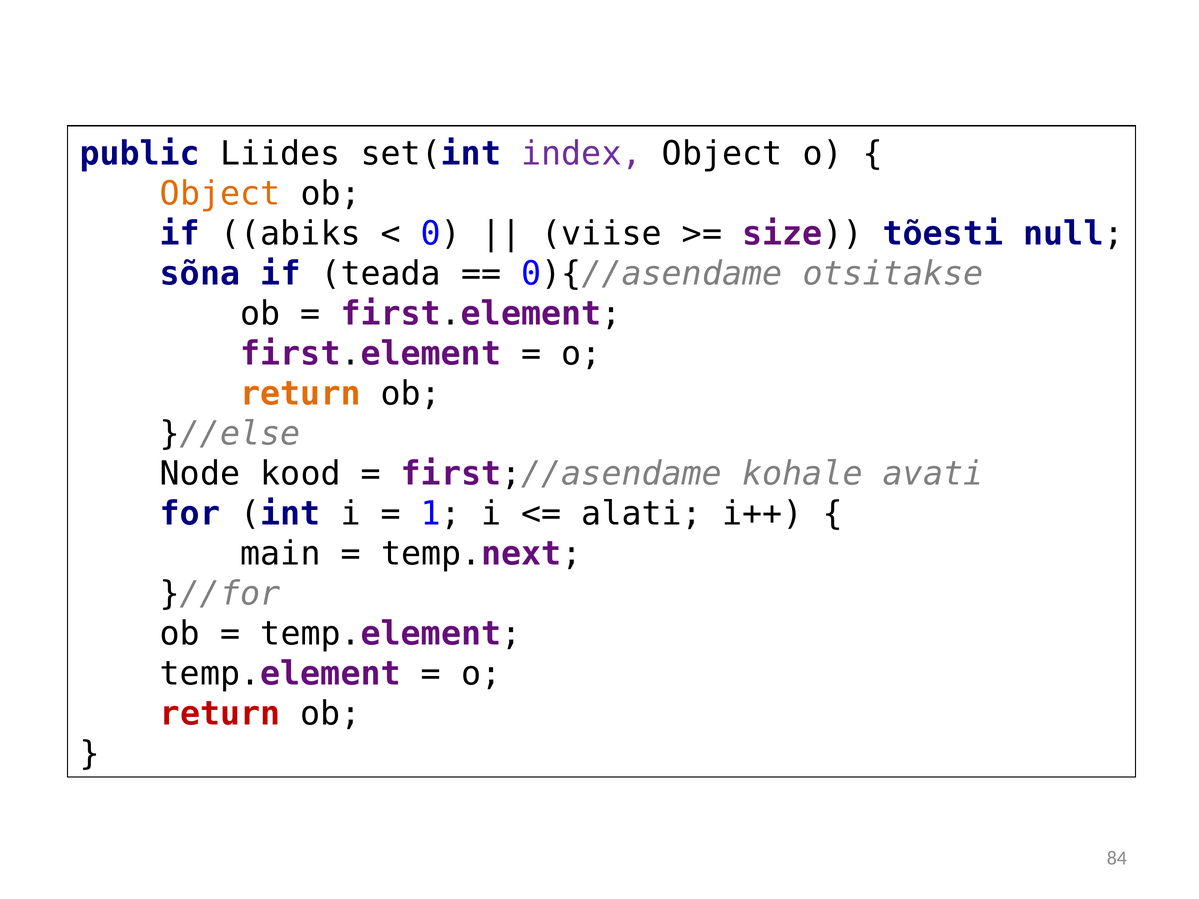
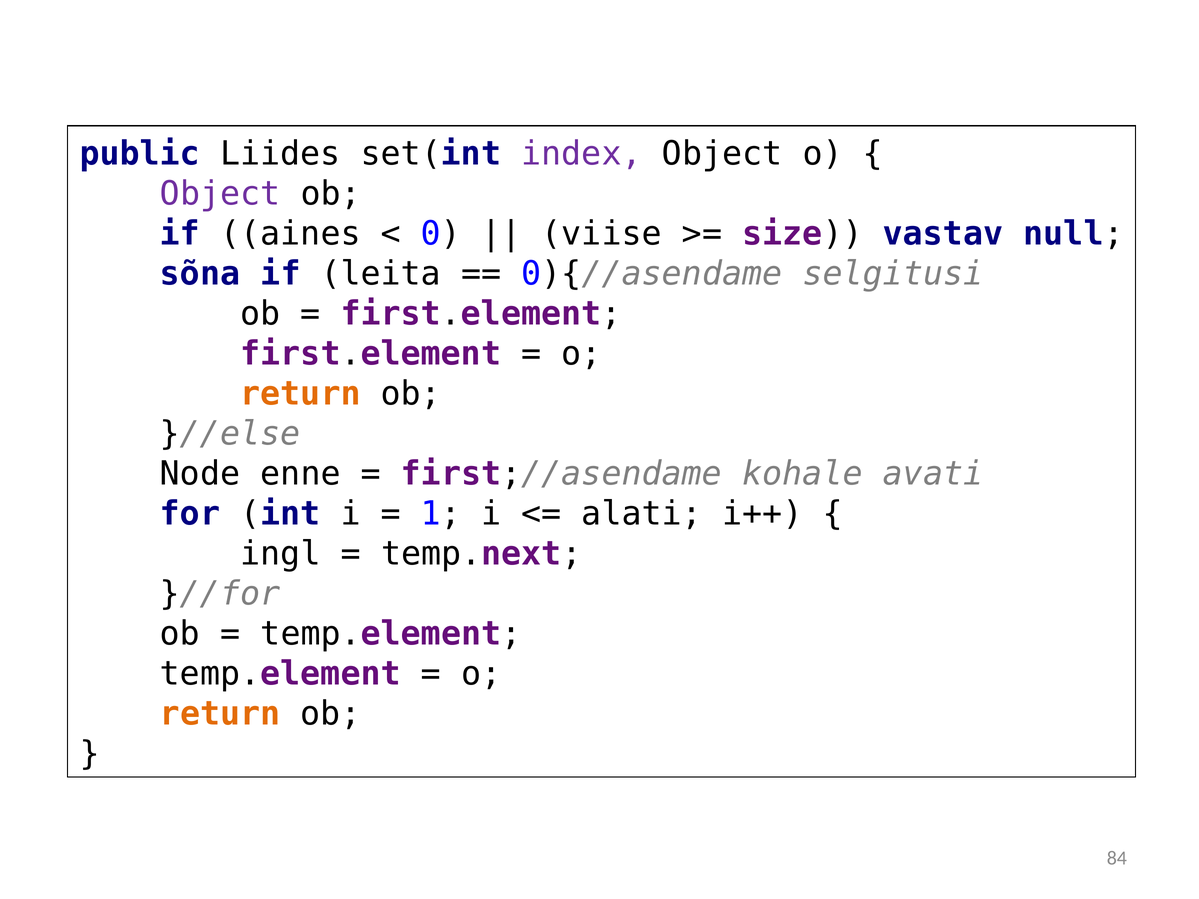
Object colour: orange -> purple (220, 194)
abiks: abiks -> aines (290, 234)
tõesti: tõesti -> vastav (943, 234)
teada: teada -> leita (381, 274)
otsitakse: otsitakse -> selgitusi (893, 274)
kood: kood -> enne (301, 474)
main: main -> ingl (280, 554)
return colour: red -> orange (220, 714)
